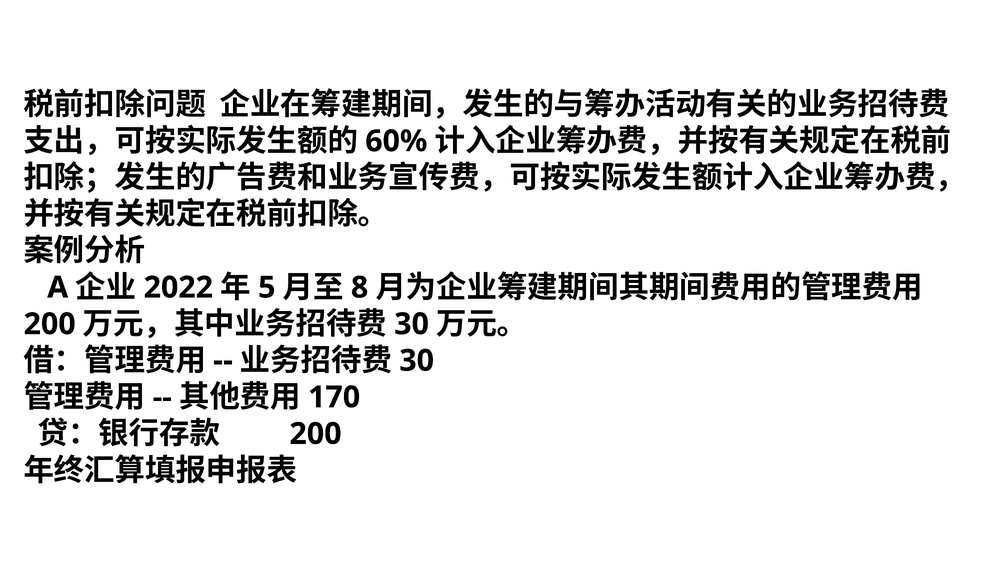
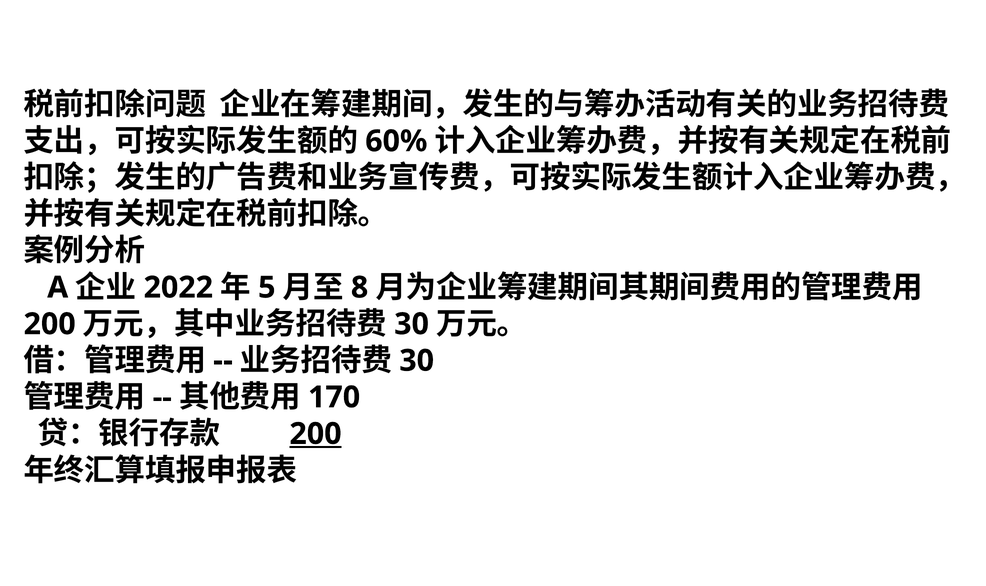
200 underline: none -> present (315, 433)
